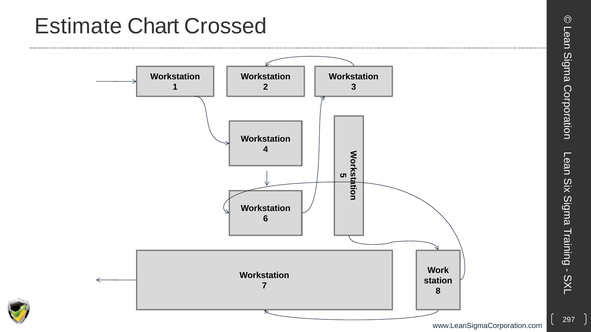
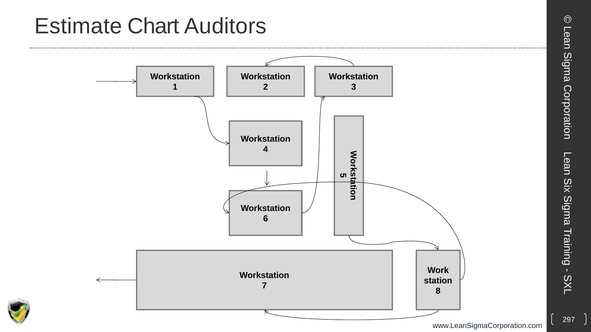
Crossed: Crossed -> Auditors (226, 26)
